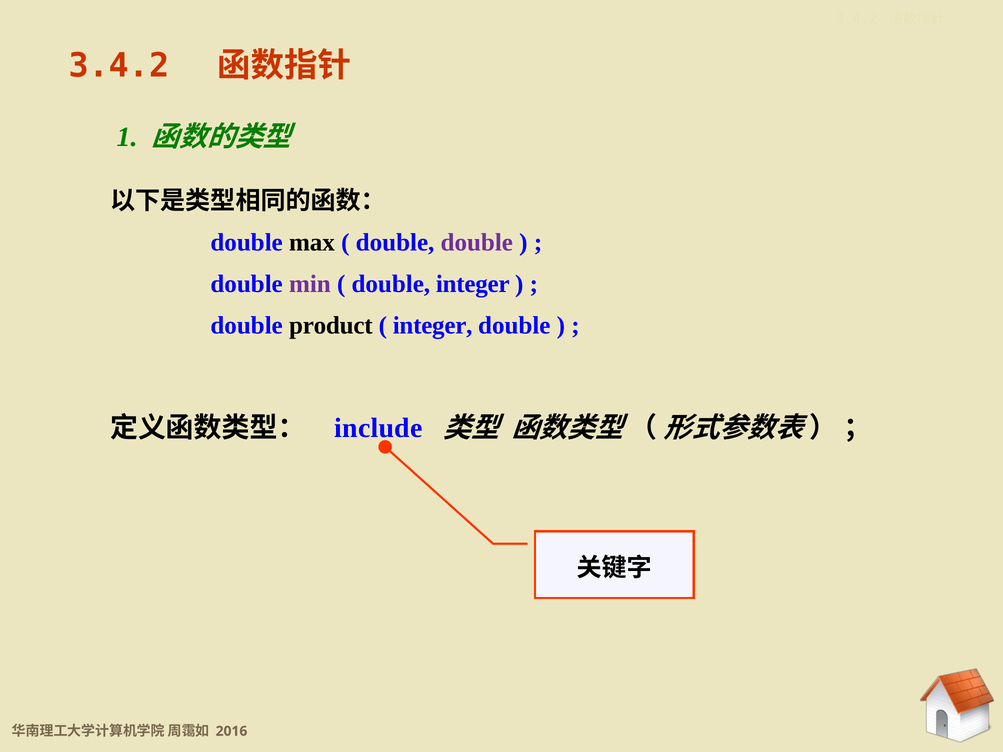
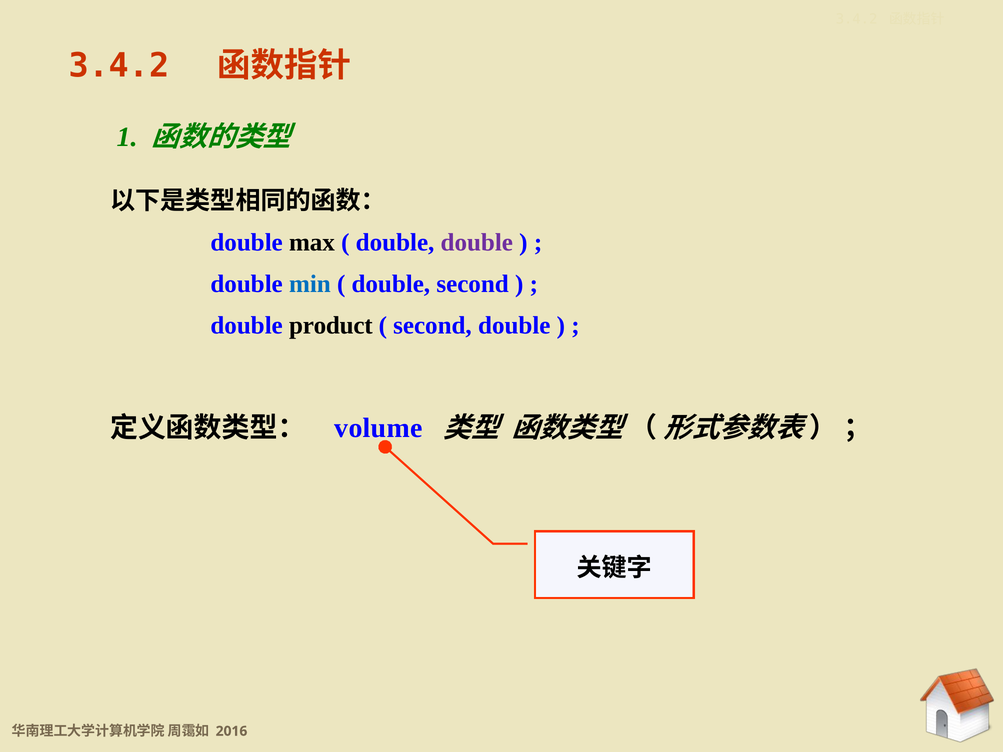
min colour: purple -> blue (310, 284)
double integer: integer -> second (473, 284)
integer: integer -> second (432, 325)
include: include -> volume (378, 428)
